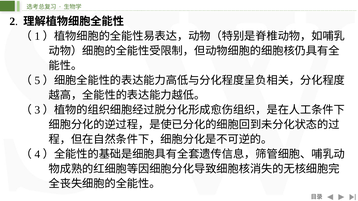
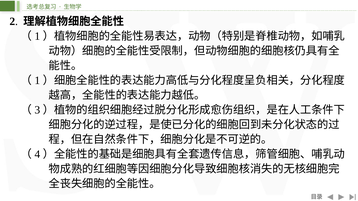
5: 5 -> 1 (37, 81)
